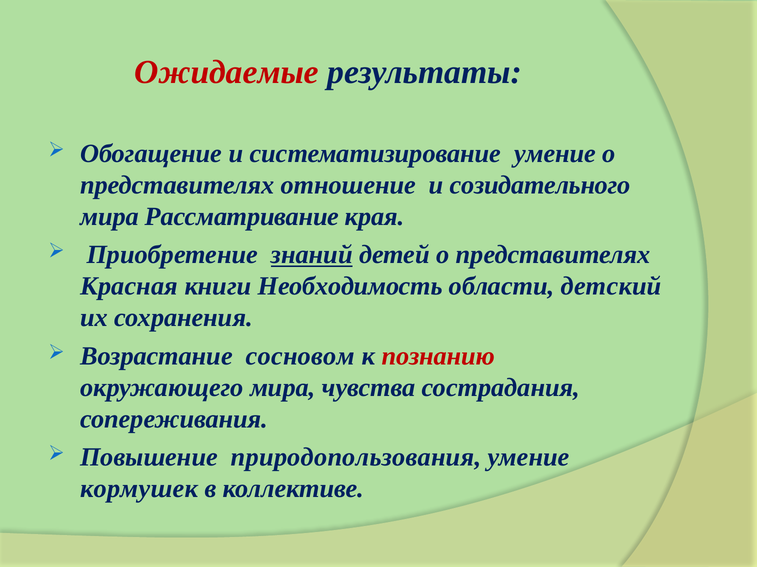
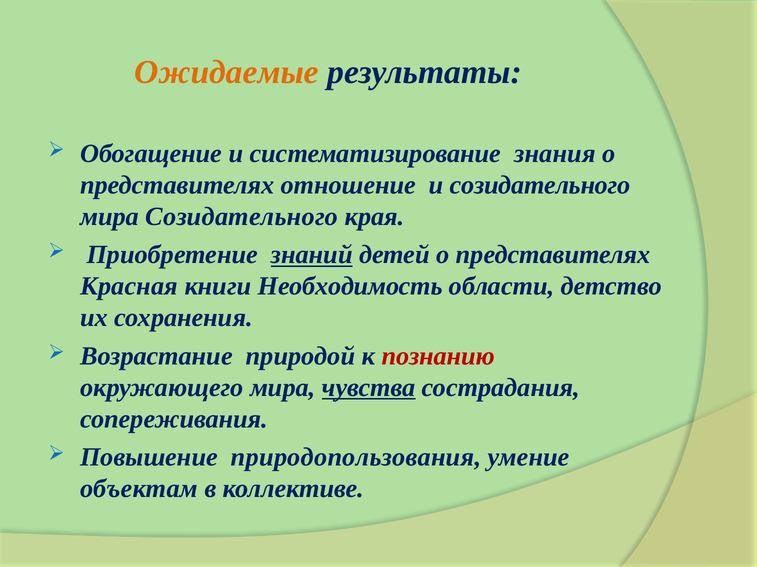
Ожидаемые colour: red -> orange (227, 72)
систематизирование умение: умение -> знания (555, 154)
мира Рассматривание: Рассматривание -> Созидательного (242, 217)
детский: детский -> детство (611, 287)
сосновом: сосновом -> природой (300, 356)
чувства underline: none -> present (369, 388)
кормушек: кормушек -> объектам (139, 489)
